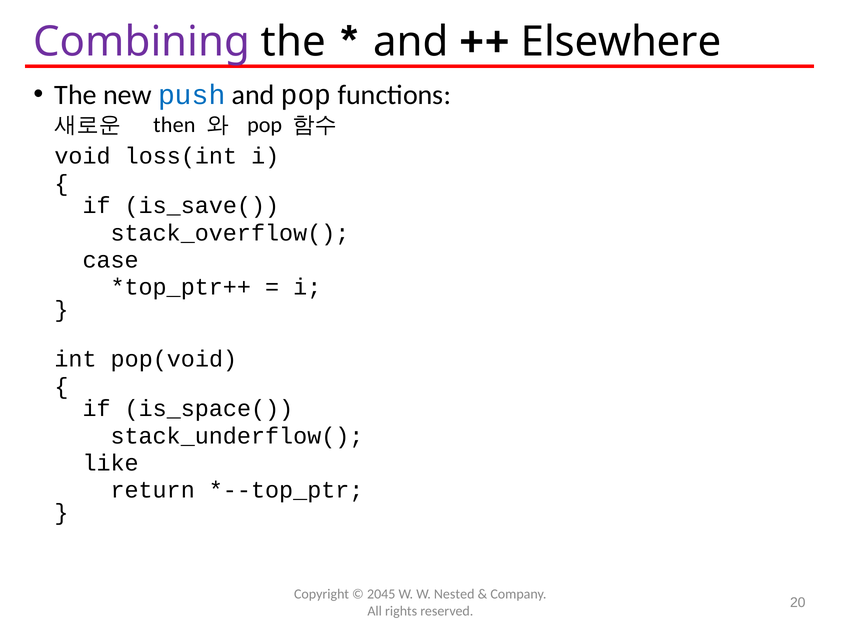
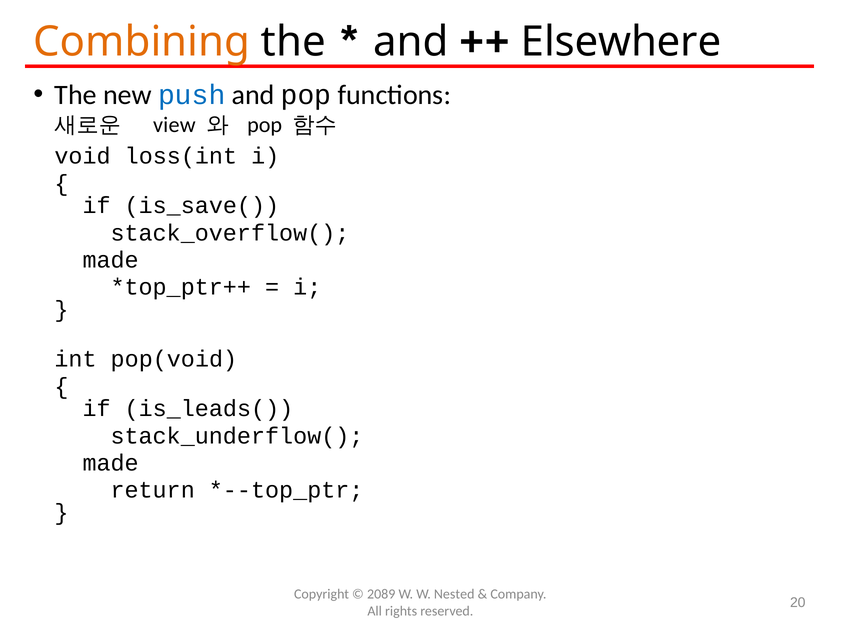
Combining colour: purple -> orange (142, 42)
then: then -> view (174, 125)
case: case -> made (111, 260)
is_space(: is_space( -> is_leads( (209, 409)
like: like -> made (111, 463)
2045: 2045 -> 2089 (381, 594)
